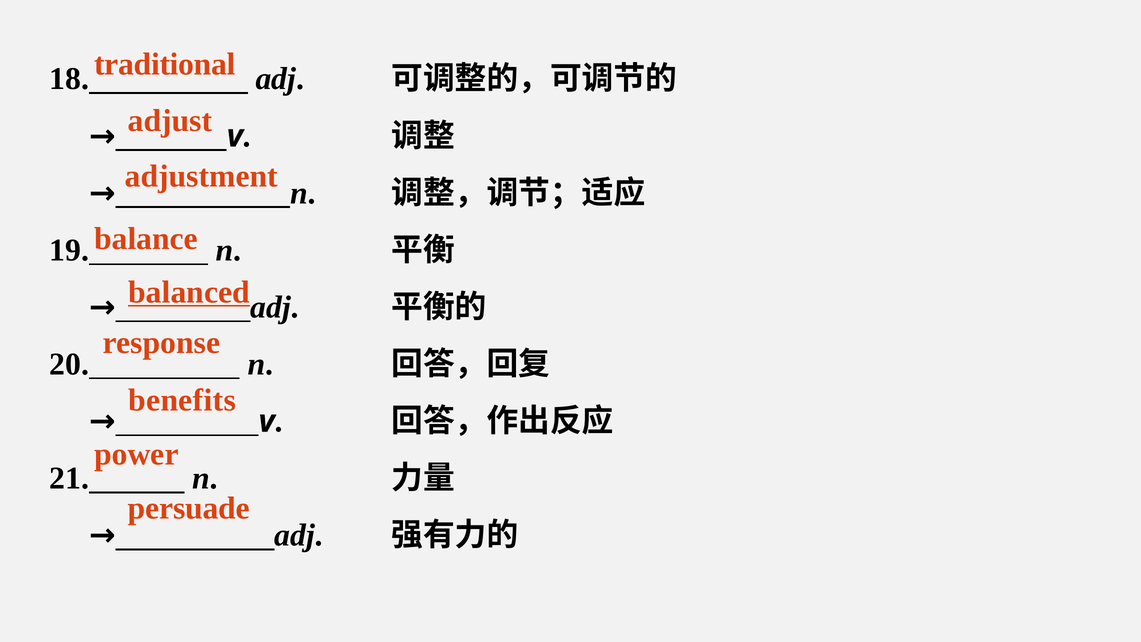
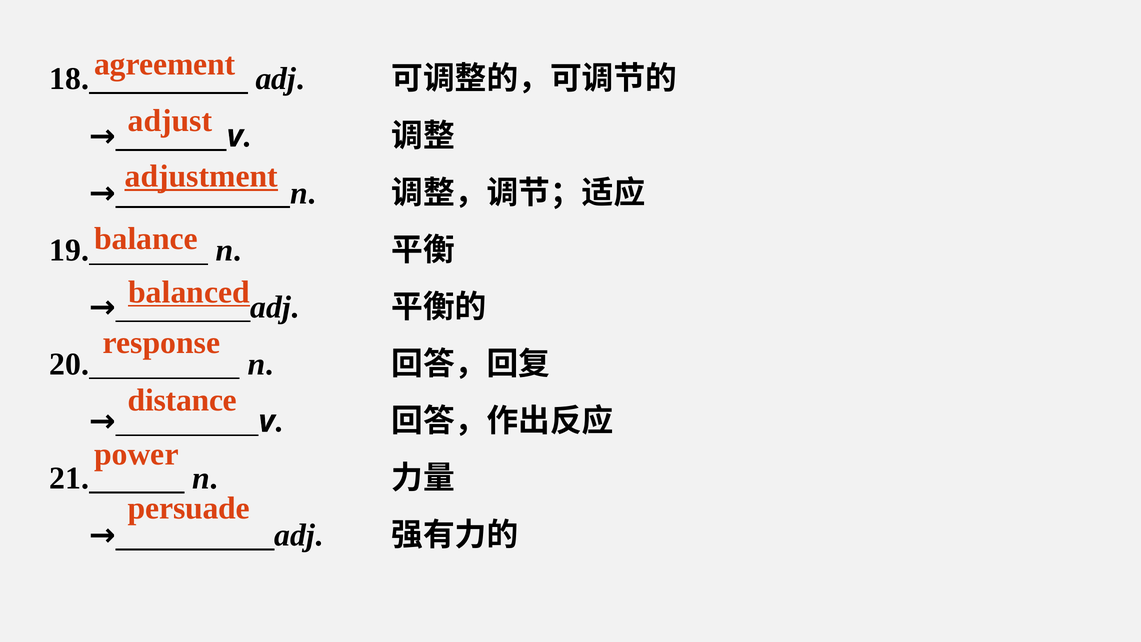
traditional: traditional -> agreement (165, 64)
adjustment underline: none -> present (201, 176)
benefits: benefits -> distance (182, 400)
